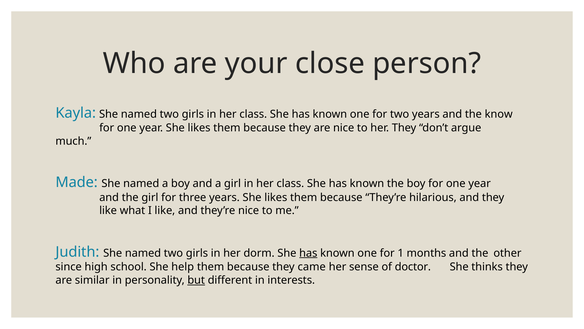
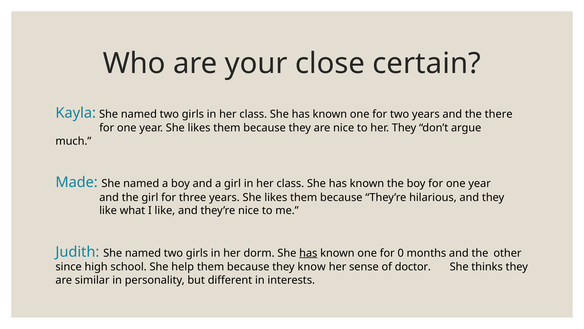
person: person -> certain (427, 63)
know: know -> there (499, 114)
1: 1 -> 0 (401, 253)
came: came -> know (312, 267)
but underline: present -> none (196, 280)
